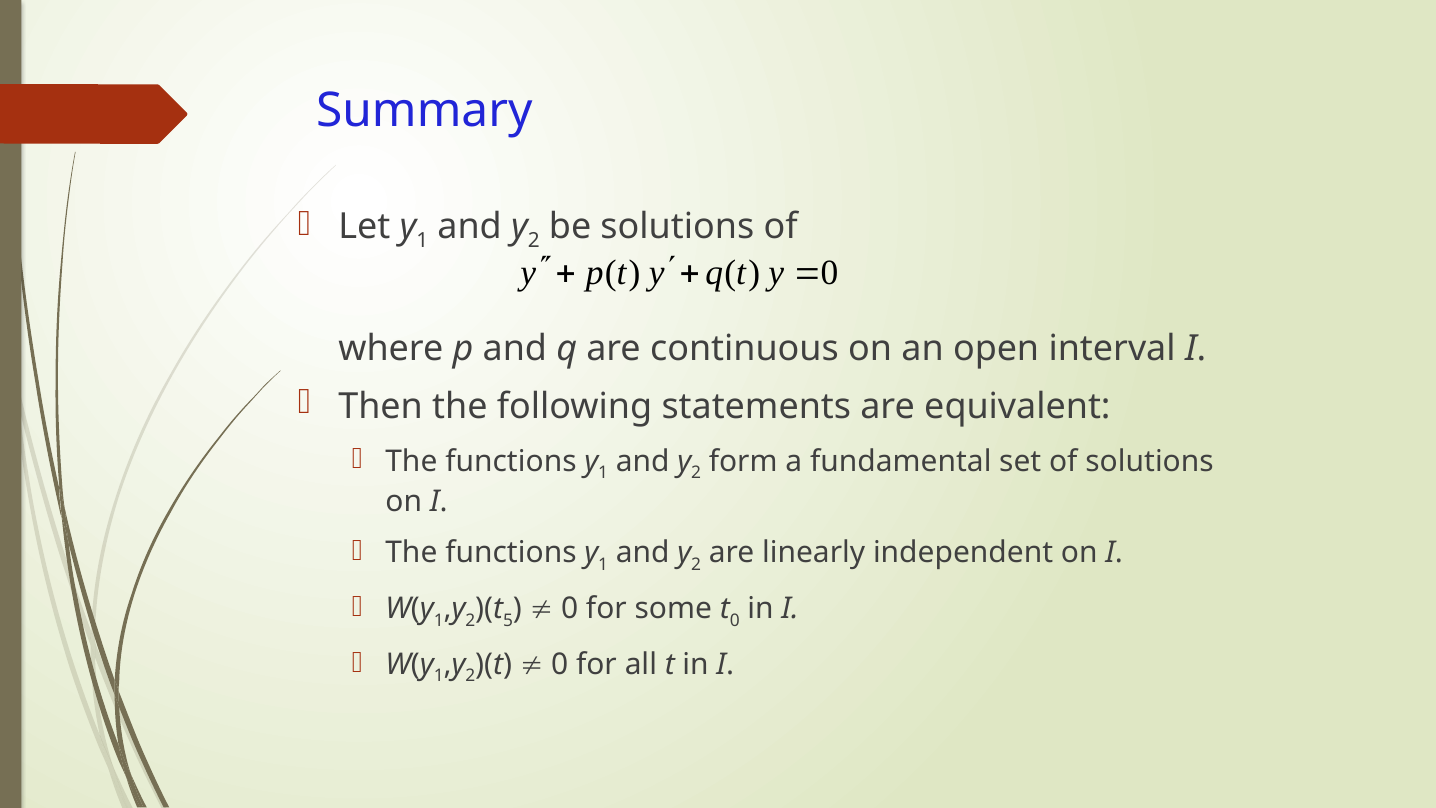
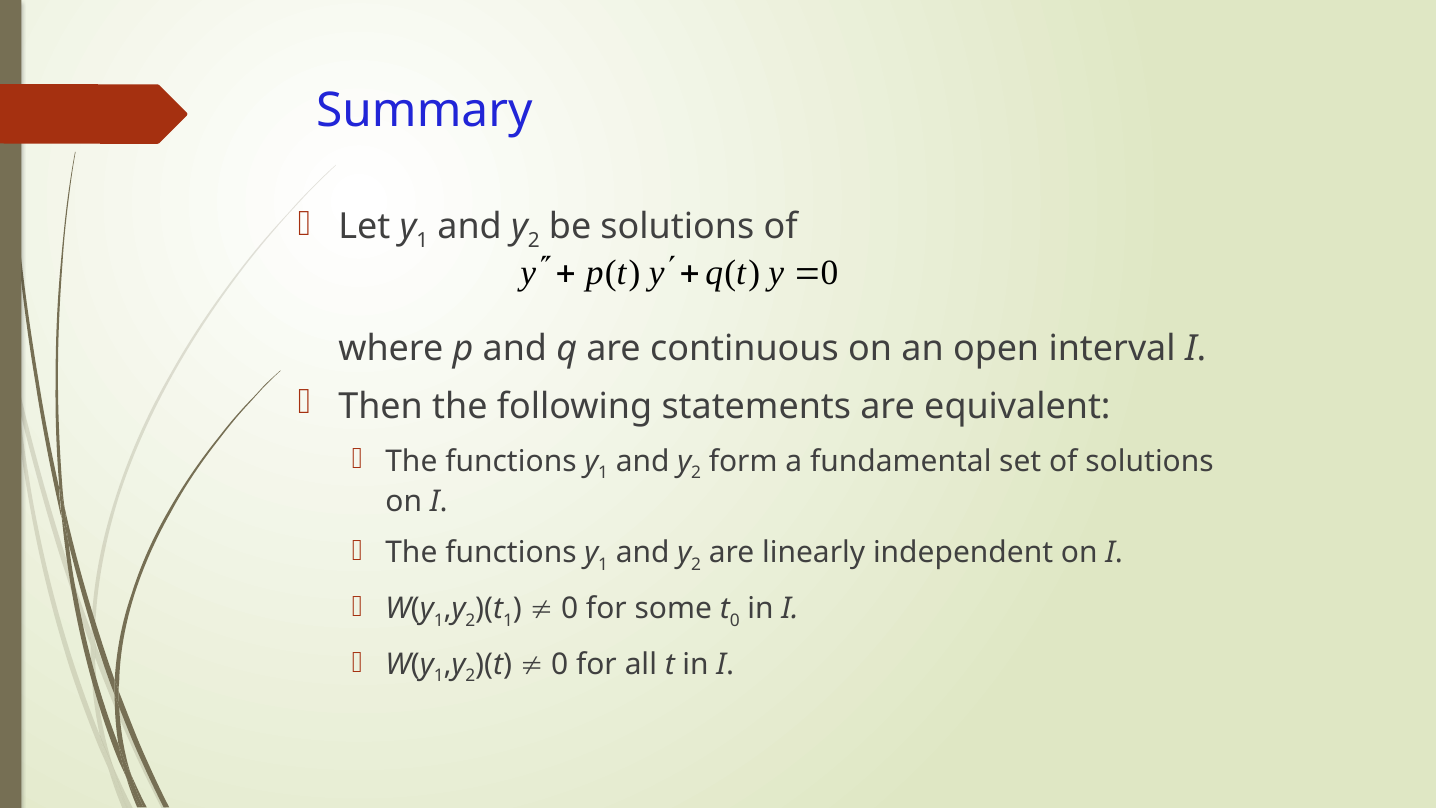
5: 5 -> 1 (508, 620)
